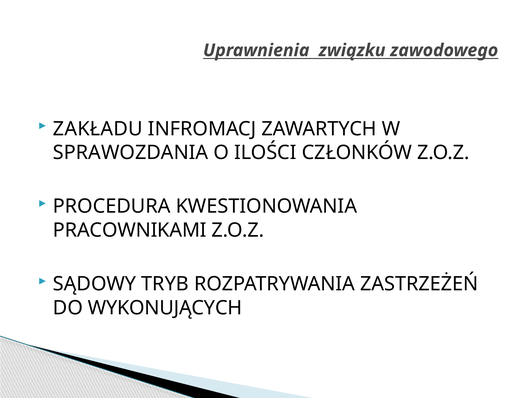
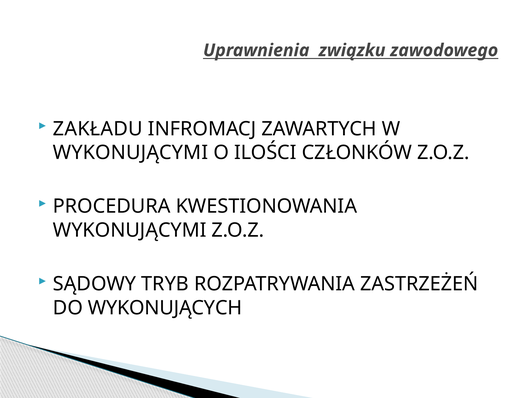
SPRAWOZDANIA: SPRAWOZDANIA -> WYKONUJĄCYMI (131, 152)
PRACOWNIKAMI: PRACOWNIKAMI -> WYKONUJĄCYMI (130, 230)
